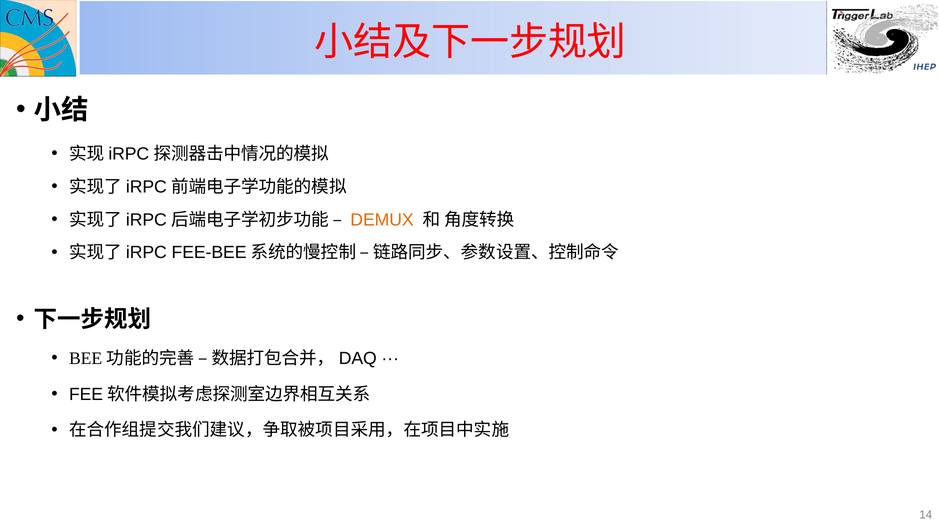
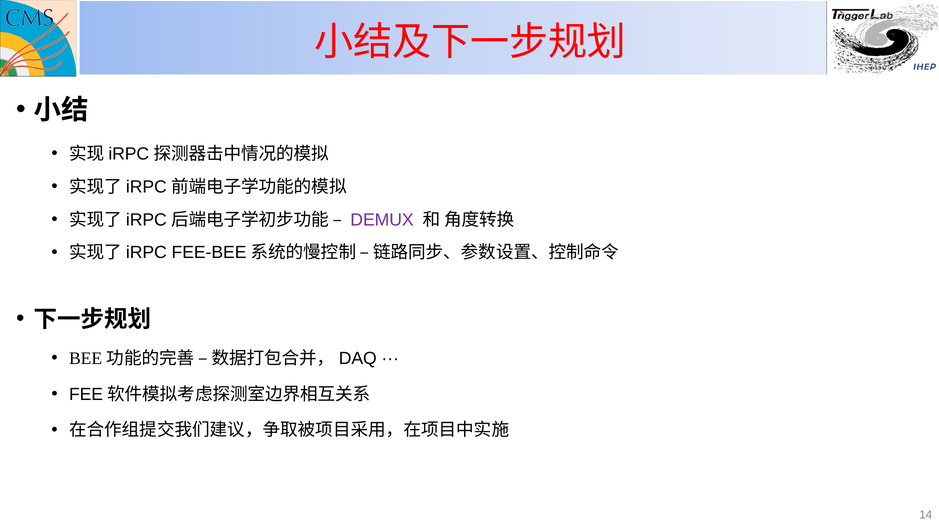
DEMUX colour: orange -> purple (382, 220)
